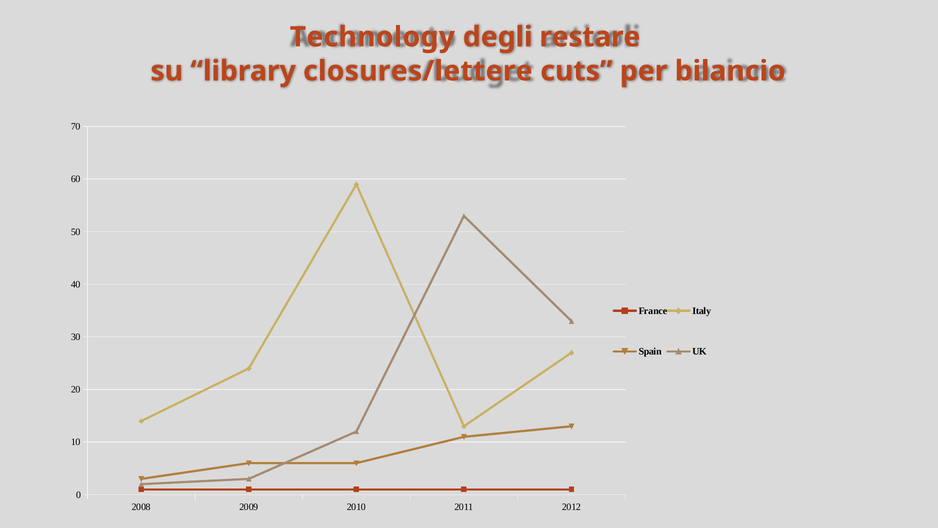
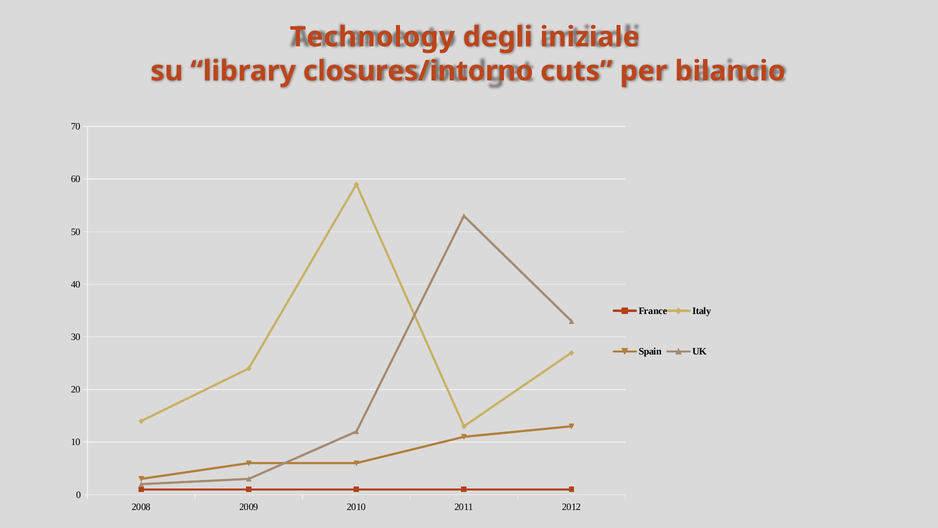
restare: restare -> iniziale (590, 37)
closures/lettere: closures/lettere -> closures/intorno (418, 71)
